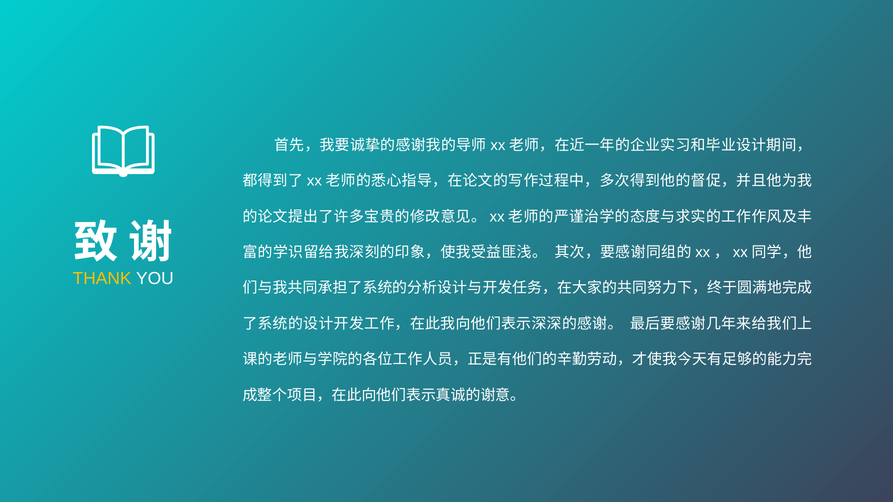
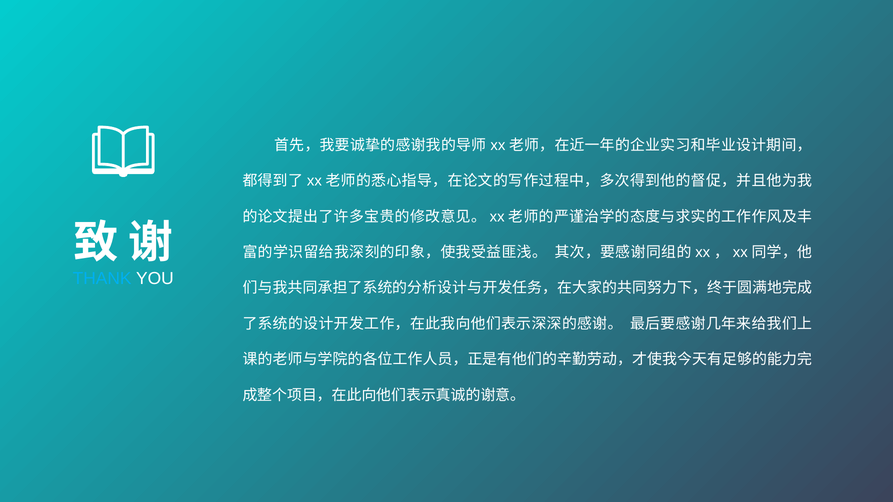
THANK colour: yellow -> light blue (102, 279)
